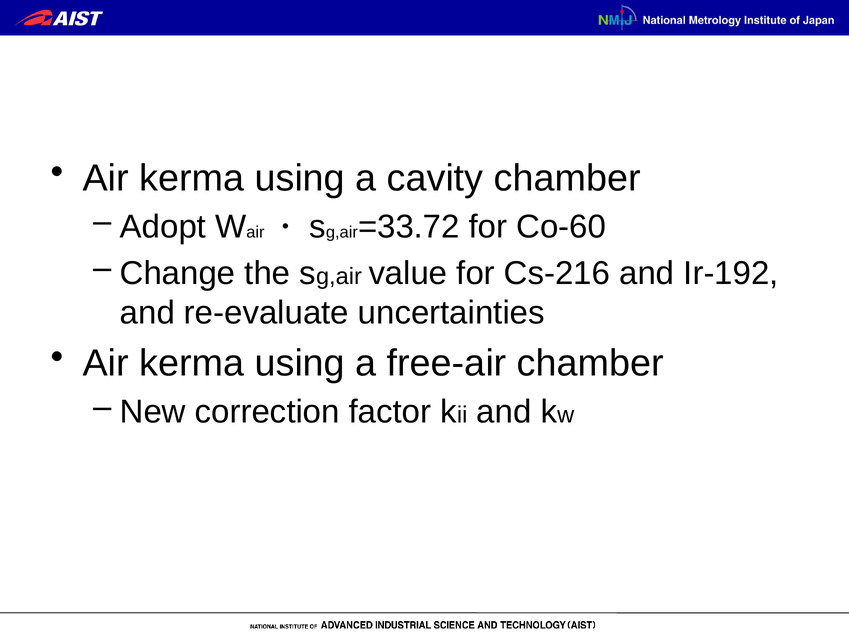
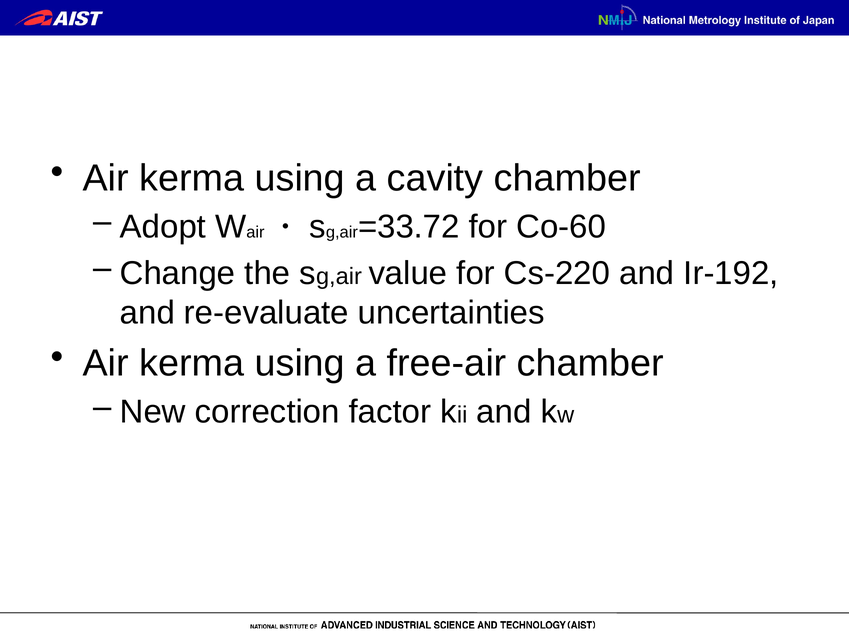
Cs-216: Cs-216 -> Cs-220 (557, 273)
